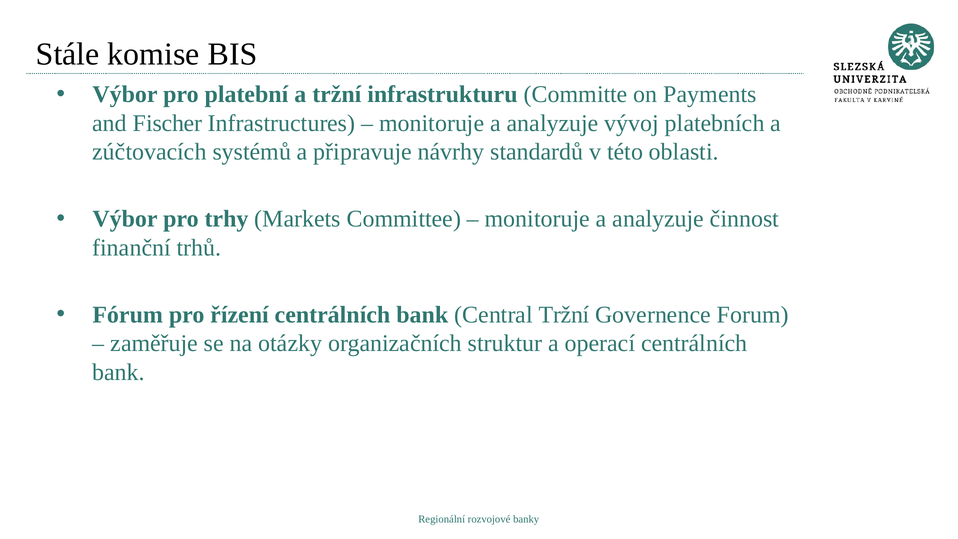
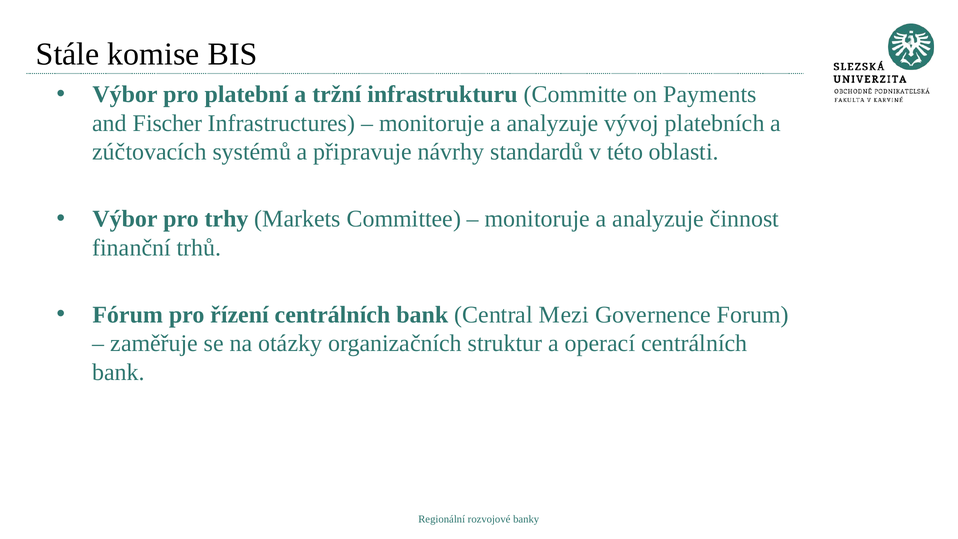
Central Tržní: Tržní -> Mezi (564, 315)
